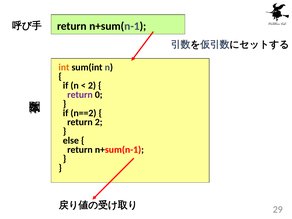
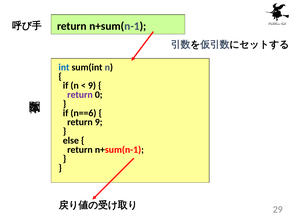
int colour: orange -> blue (64, 67)
2: 2 -> 9 (92, 86)
n==2: n==2 -> n==6 (83, 113)
return 2: 2 -> 9 (99, 122)
